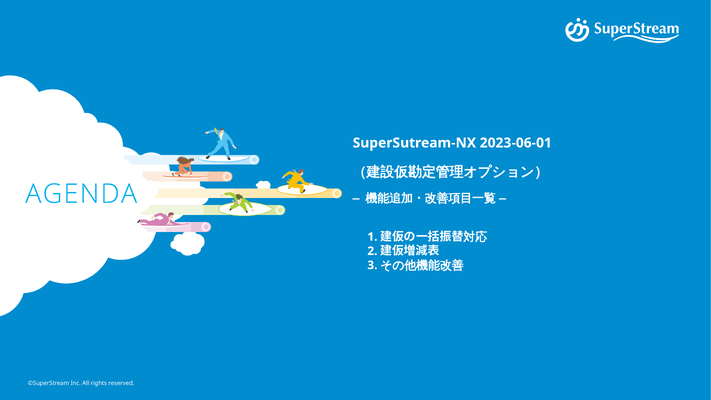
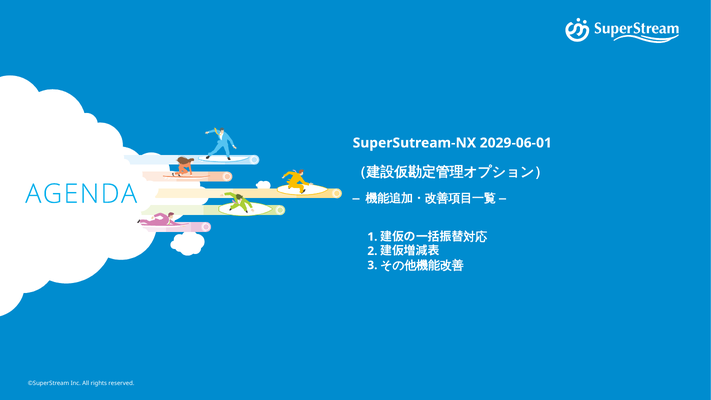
2023-06-01: 2023-06-01 -> 2029-06-01 (516, 143)
